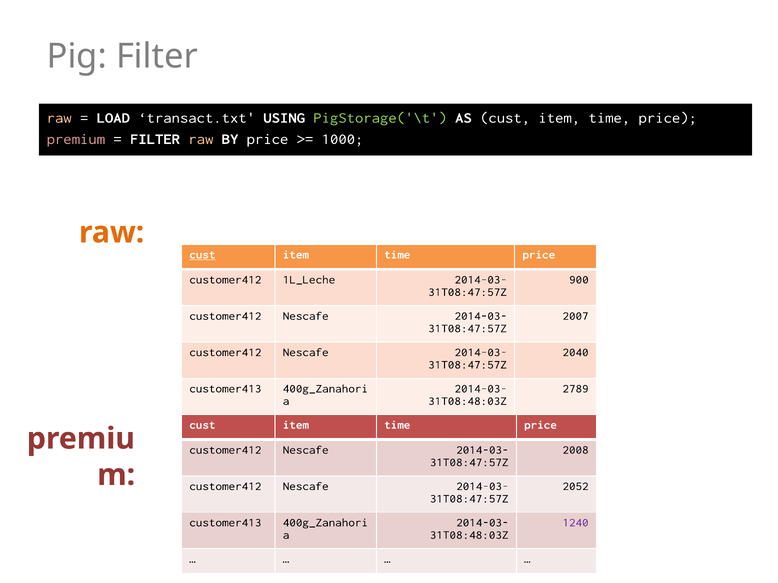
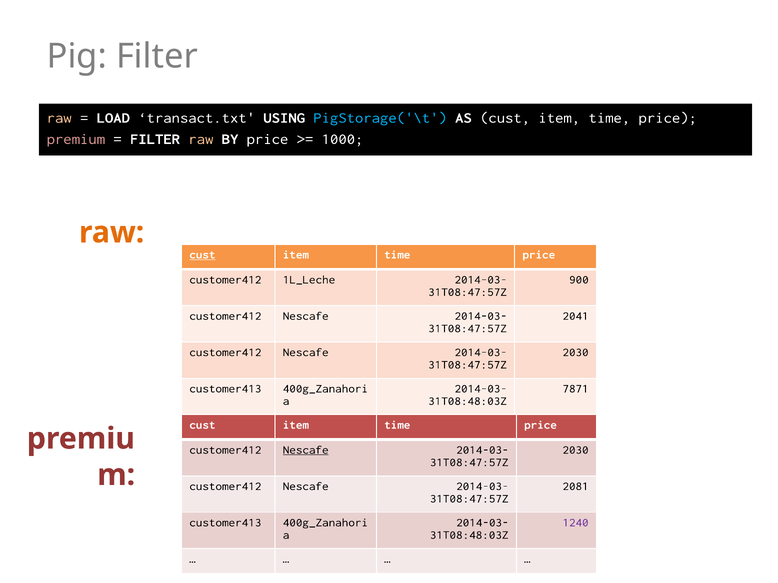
PigStorage('\t colour: light green -> light blue (380, 118)
2007: 2007 -> 2041 (576, 316)
2040: 2040 -> 2030 (576, 352)
2789: 2789 -> 7871 (576, 389)
Nescafe underline: none -> present (306, 450)
2008: 2008 -> 2030 (576, 450)
2052: 2052 -> 2081 (576, 486)
